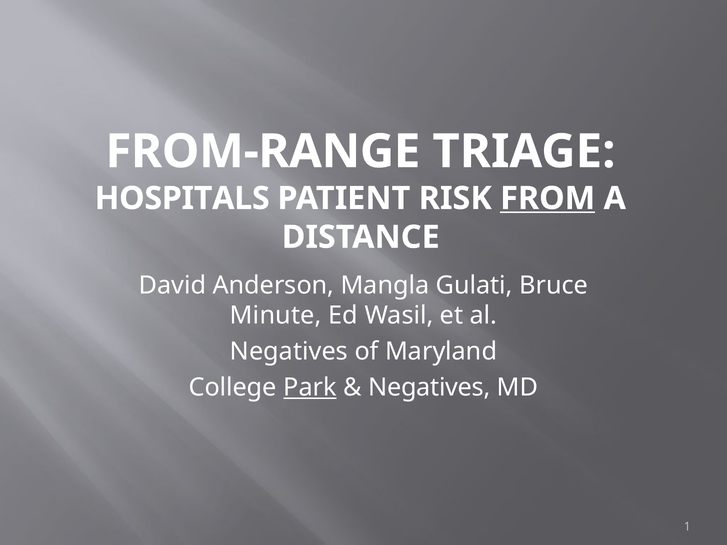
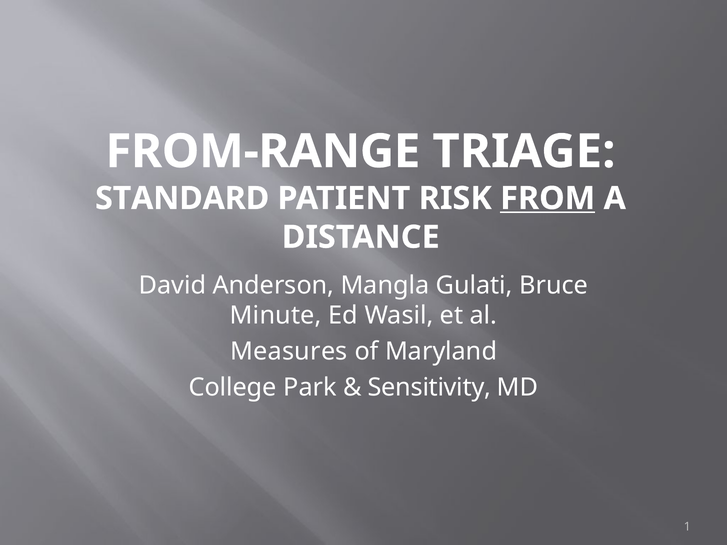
HOSPITALS: HOSPITALS -> STANDARD (182, 198)
Negatives: Negatives -> Measures (289, 352)
Park underline: present -> none (310, 388)
Negatives: Negatives -> Sensitivity (429, 388)
